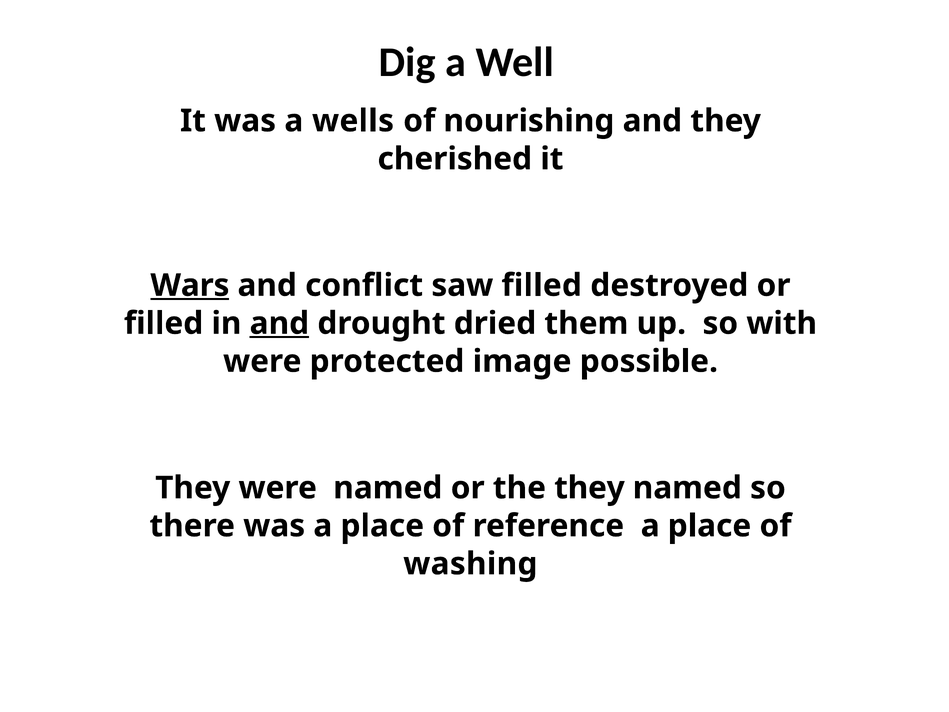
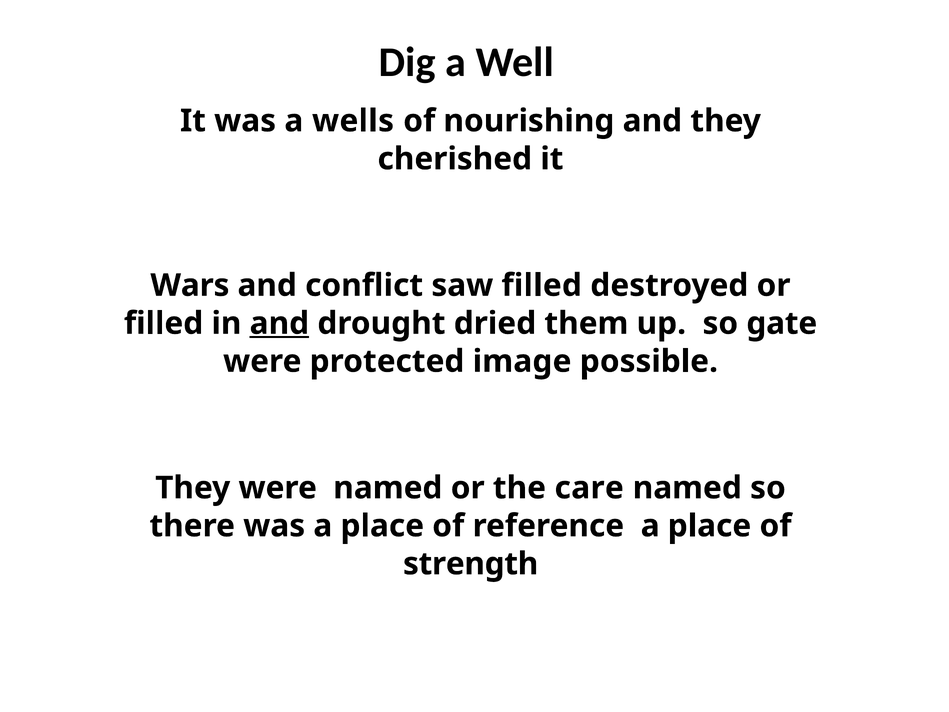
Wars underline: present -> none (190, 285)
with: with -> gate (782, 323)
the they: they -> care (589, 488)
washing: washing -> strength (471, 564)
